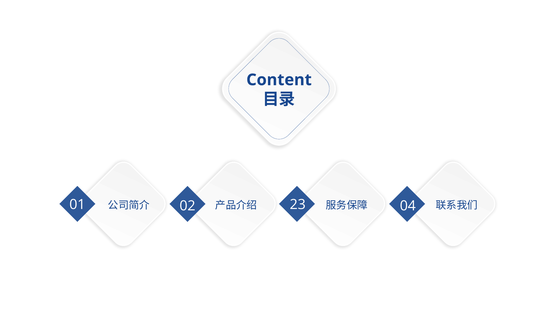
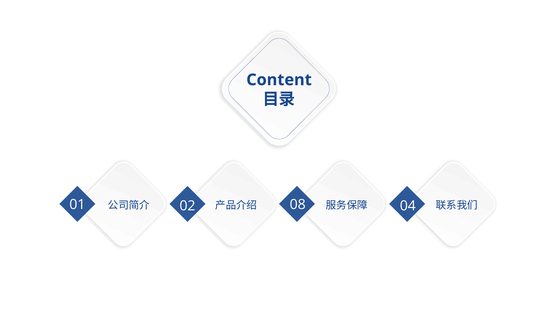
23: 23 -> 08 (298, 205)
